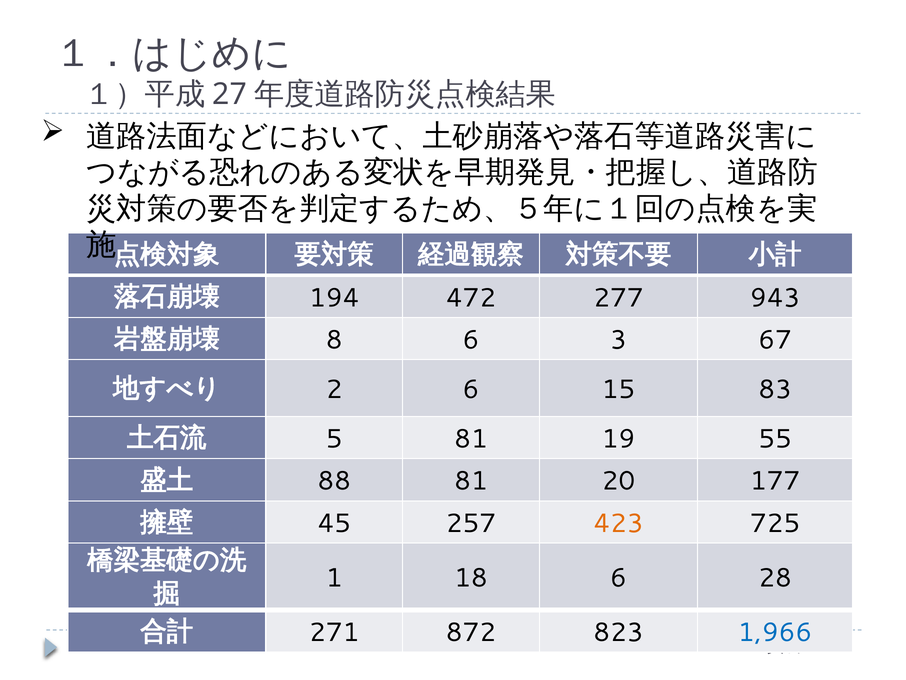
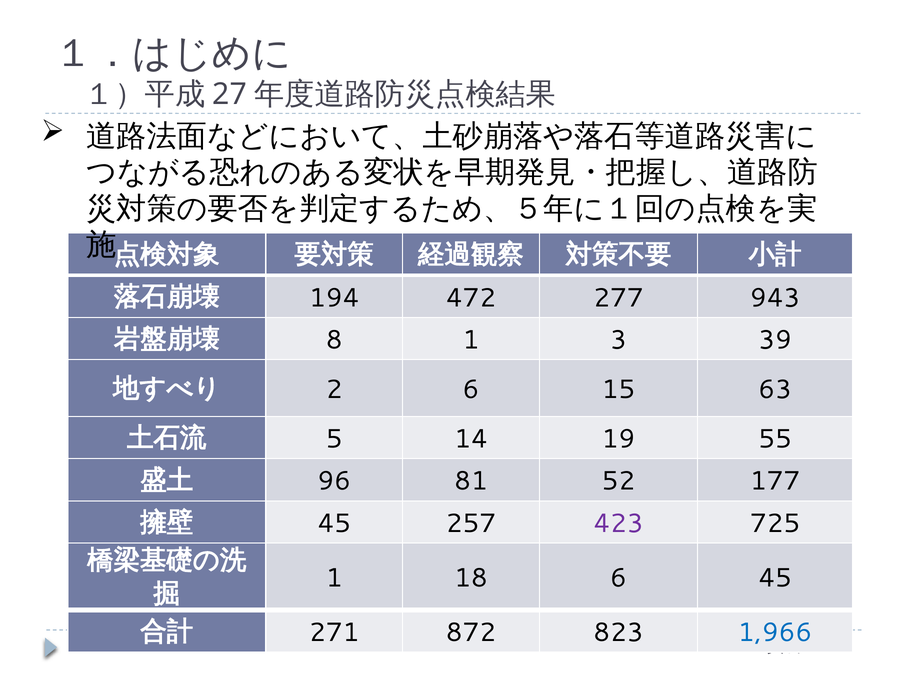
8 6: 6 -> 1 (471, 340)
67: 67 -> 39 (775, 340)
83: 83 -> 63 (775, 389)
5 81: 81 -> 14 (471, 439)
88: 88 -> 96 (334, 481)
20: 20 -> 52 (618, 481)
423 colour: orange -> purple (618, 523)
6 28: 28 -> 45 (775, 578)
